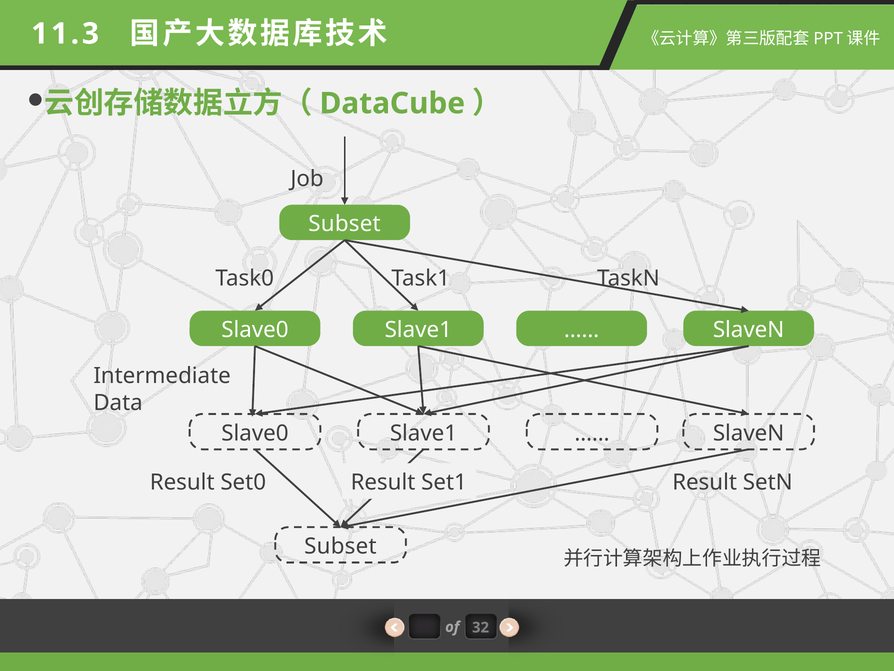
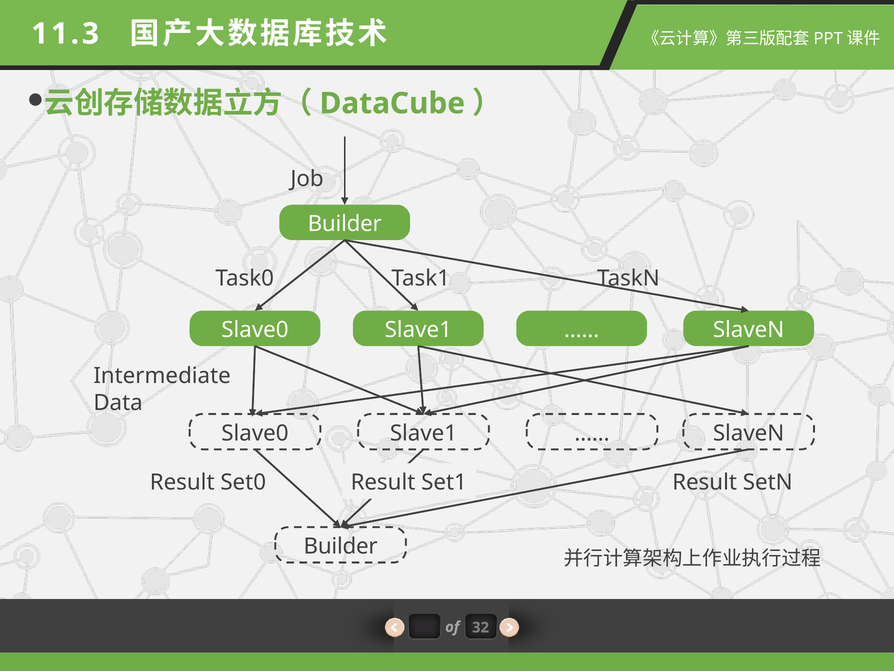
Subset: Subset -> Builder (345, 224)
Subset: Subset -> Builder (341, 546)
